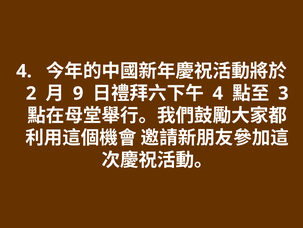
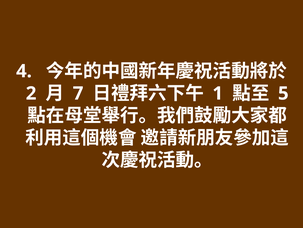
9: 9 -> 7 (78, 93)
4: 4 -> 1 (218, 93)
3: 3 -> 5 (283, 93)
